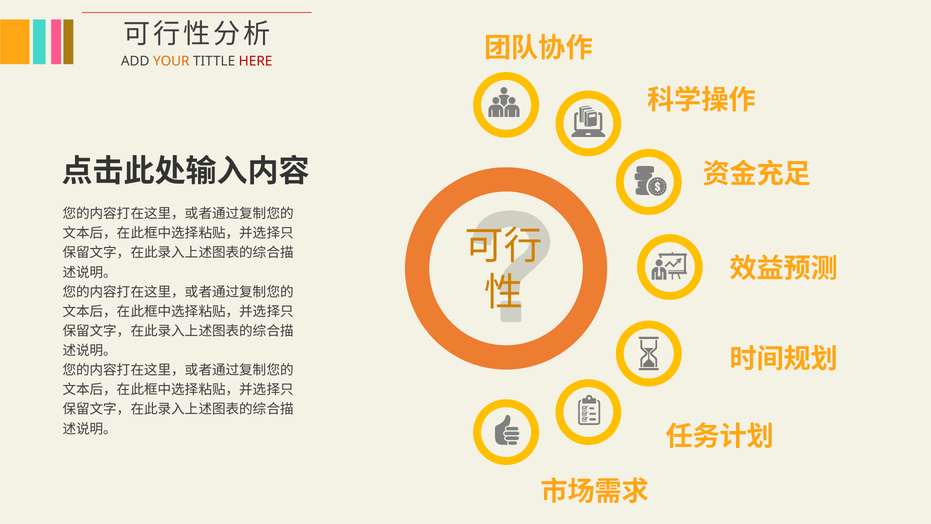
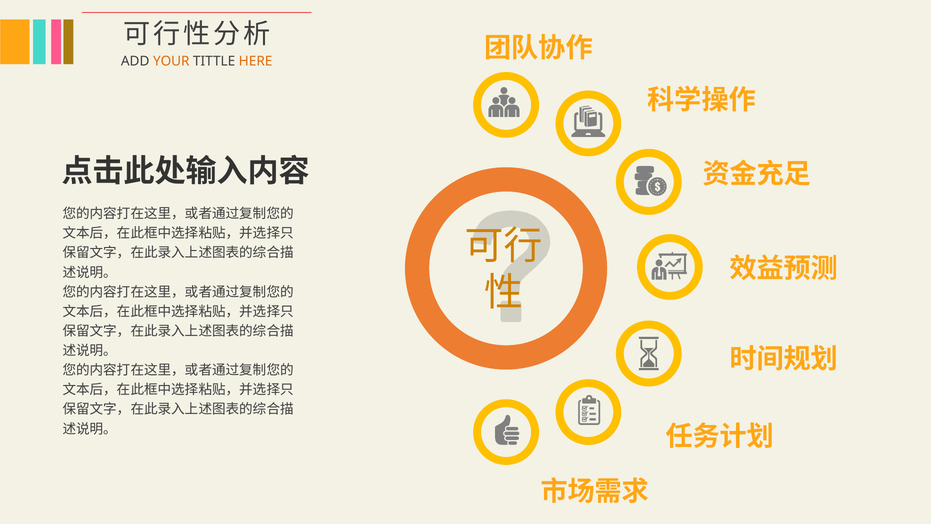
HERE colour: red -> orange (256, 61)
